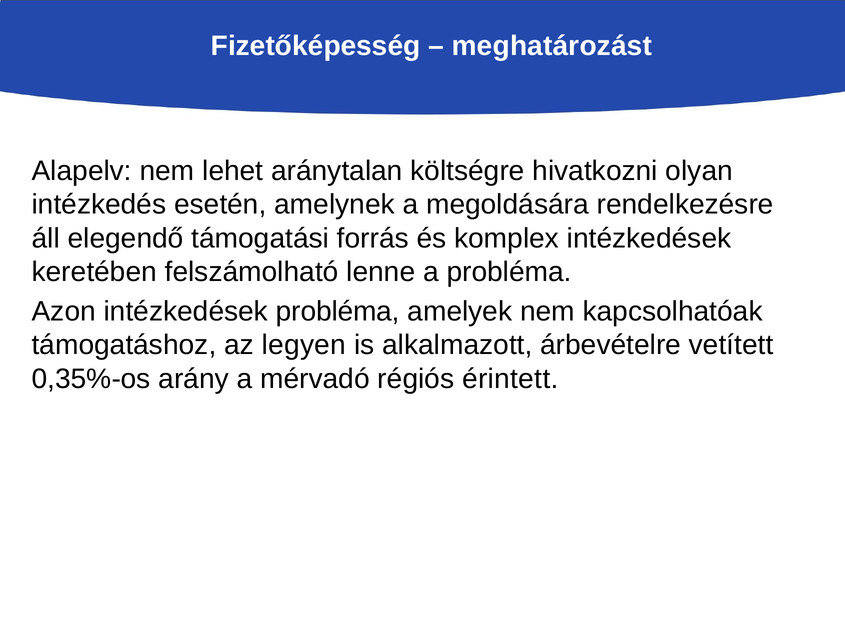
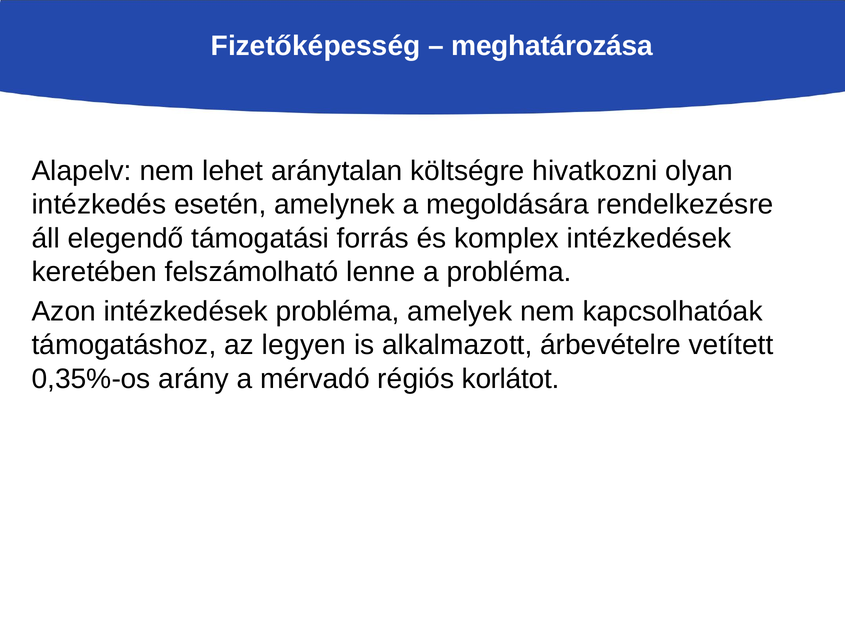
meghatározást: meghatározást -> meghatározása (552, 46)
érintett: érintett -> korlátot (511, 379)
